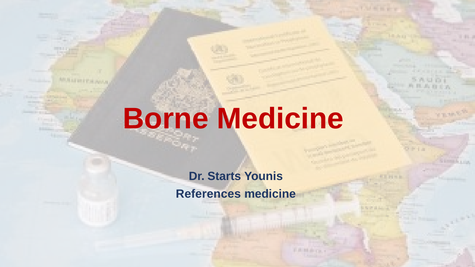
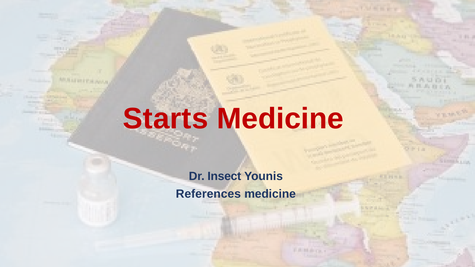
Borne: Borne -> Starts (166, 119)
Starts: Starts -> Insect (224, 176)
